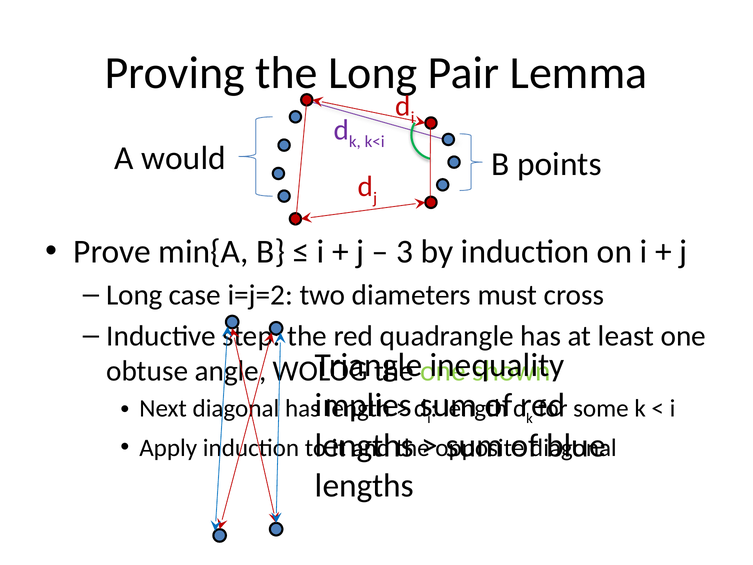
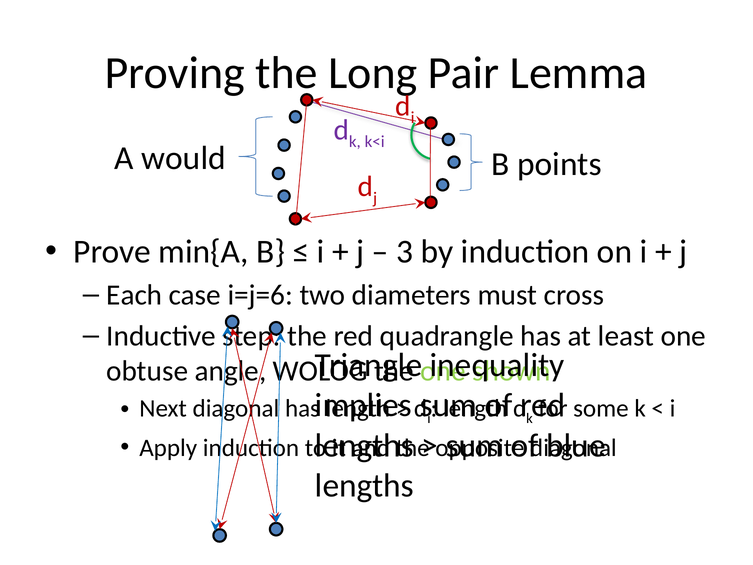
Long: Long -> Each (134, 295)
i=j=2: i=j=2 -> i=j=6 (260, 295)
